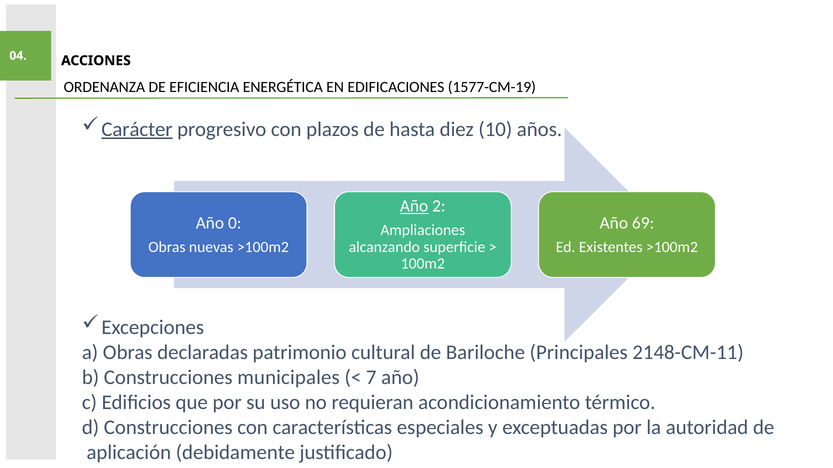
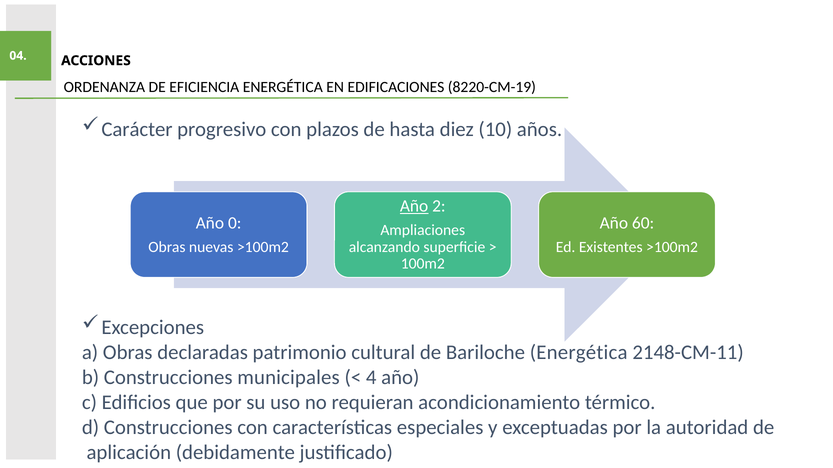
1577-CM-19: 1577-CM-19 -> 8220-CM-19 (492, 87)
Carácter underline: present -> none (137, 129)
69: 69 -> 60 (643, 223)
Bariloche Principales: Principales -> Energética (579, 353)
7: 7 -> 4 (371, 378)
